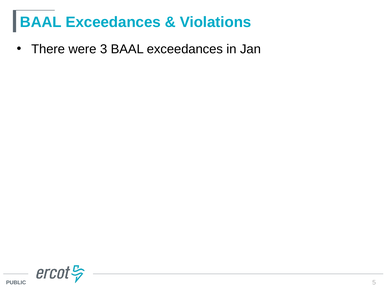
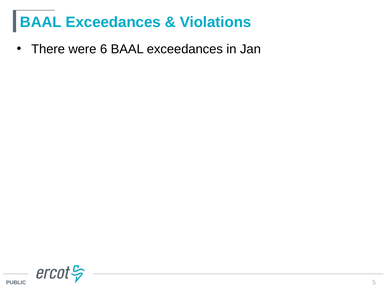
3: 3 -> 6 (104, 49)
